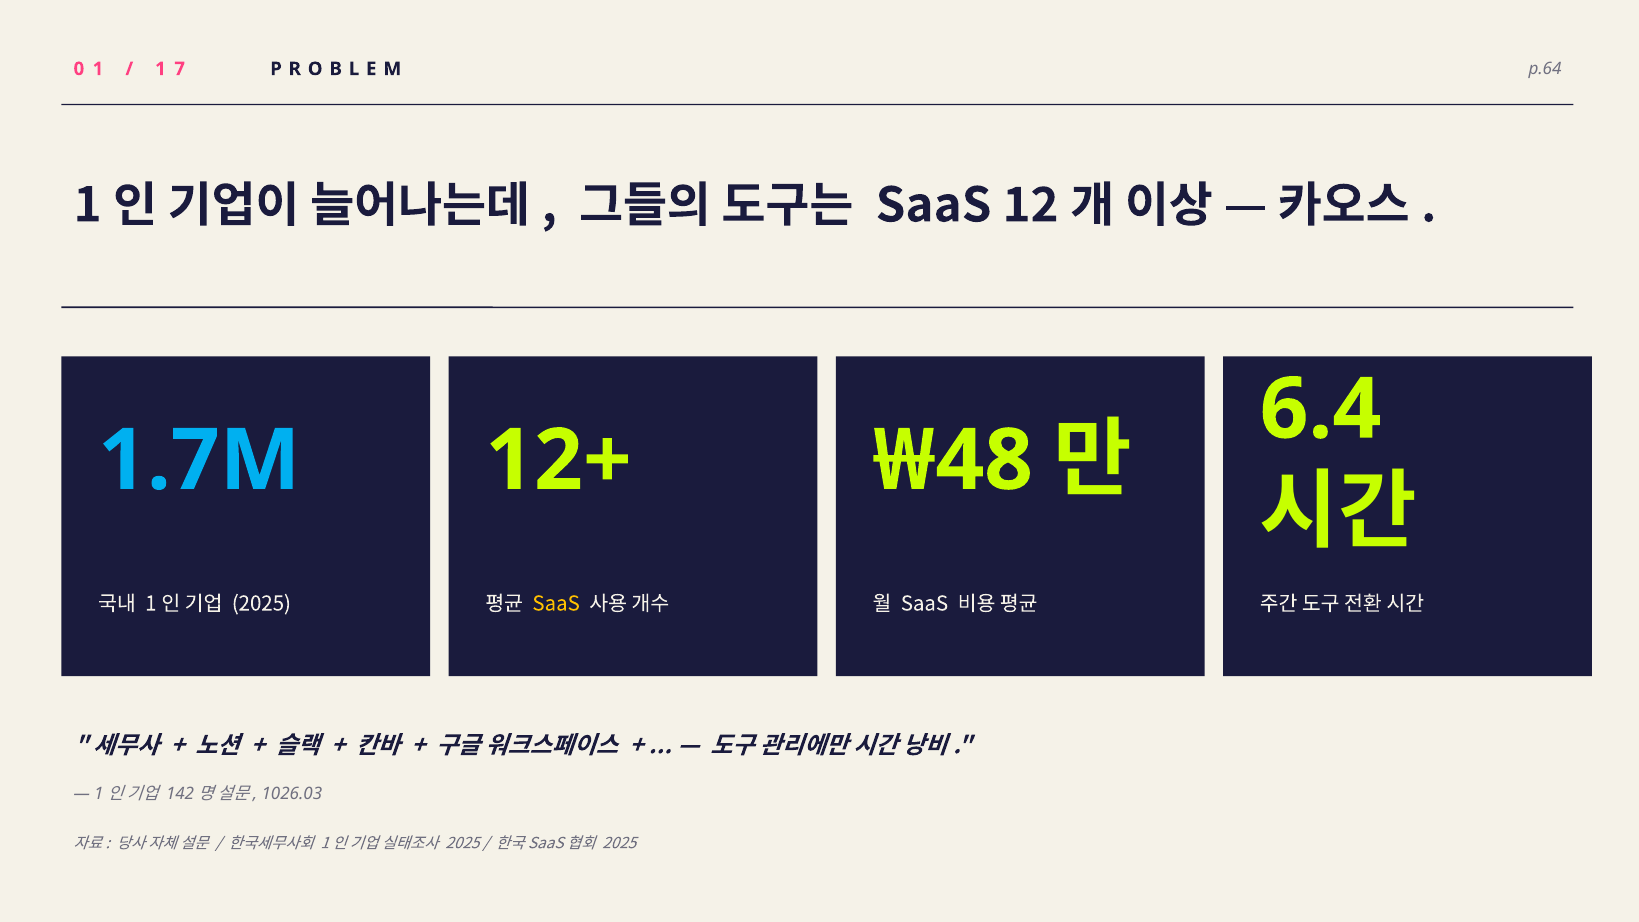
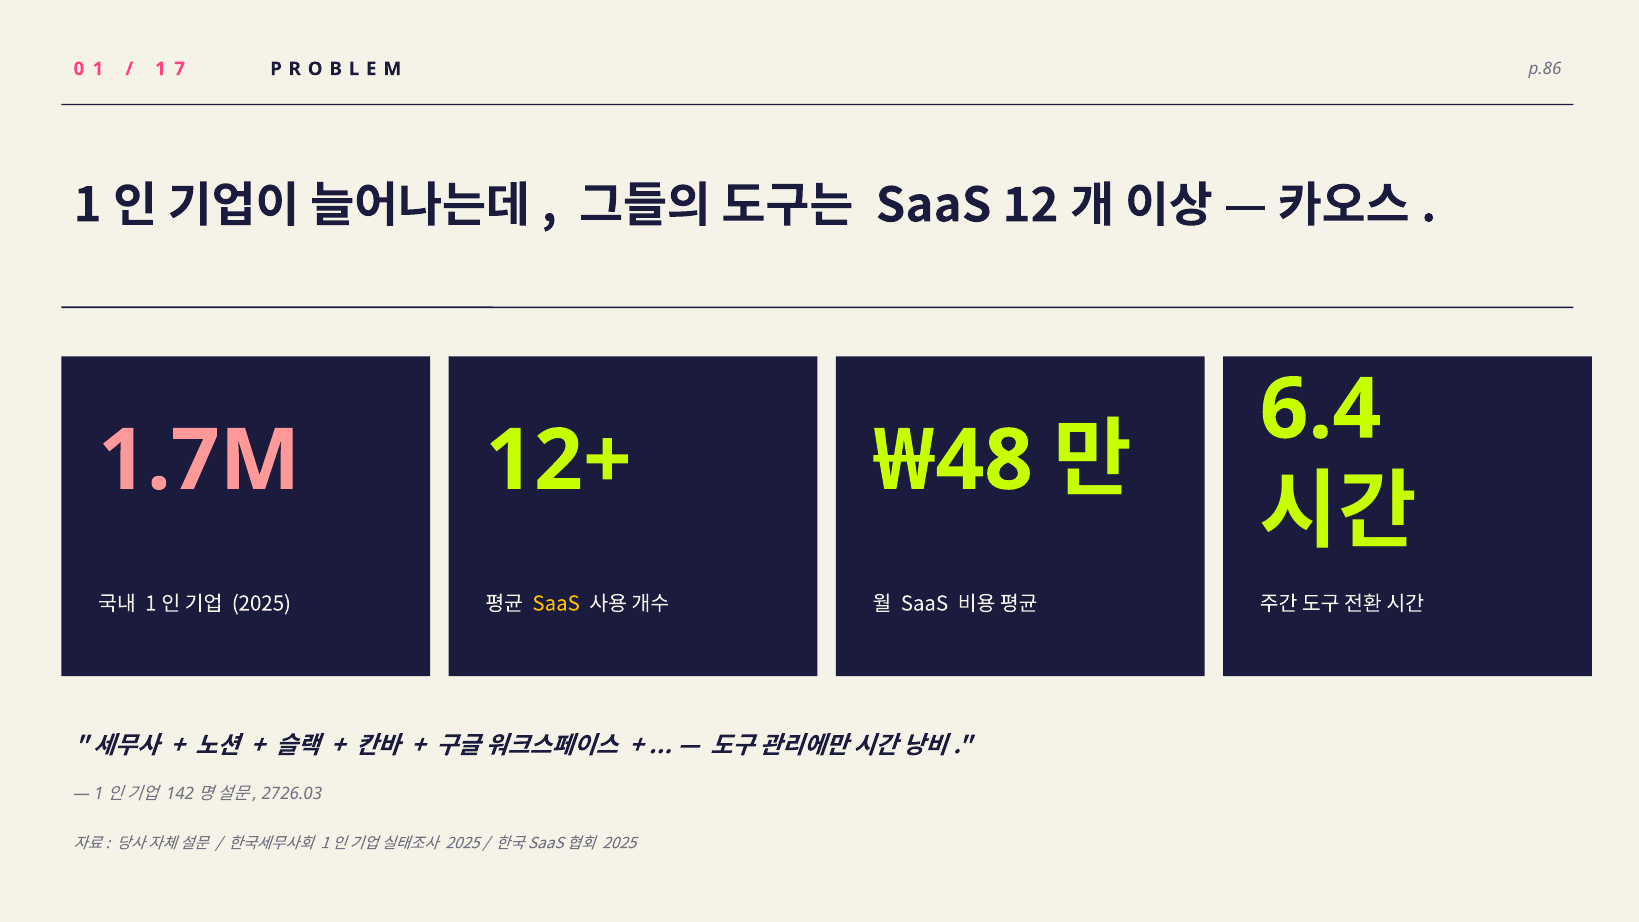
p.64: p.64 -> p.86 (1545, 69)
1.7M colour: light blue -> pink (199, 461)
1026.03: 1026.03 -> 2726.03 (292, 794)
